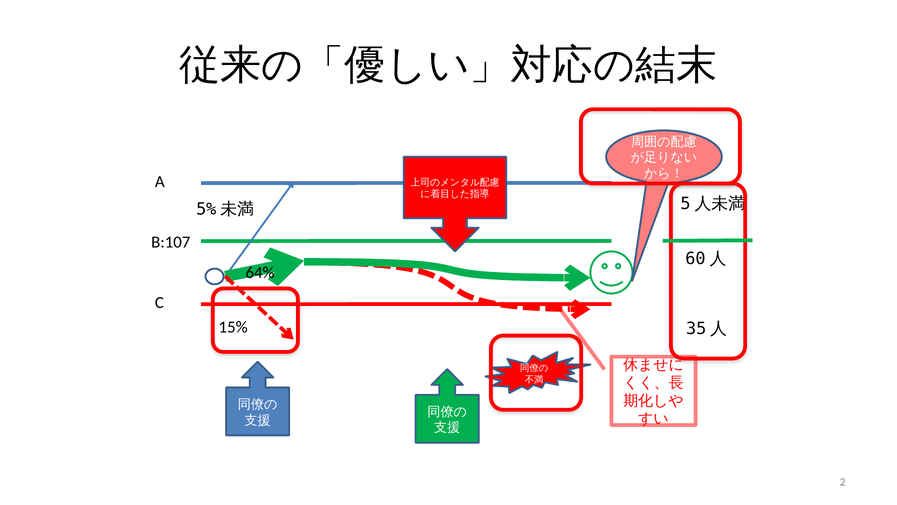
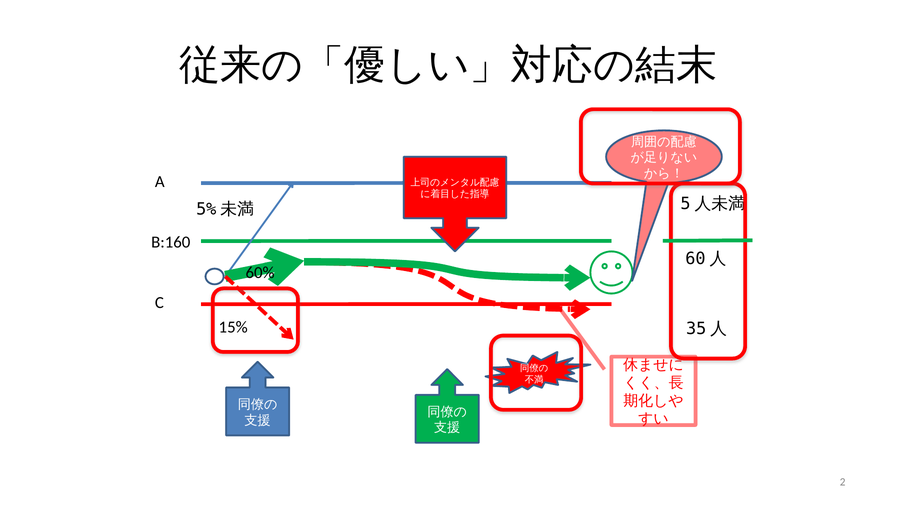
B:107: B:107 -> B:160 (171, 242)
64%: 64% -> 60% (260, 272)
